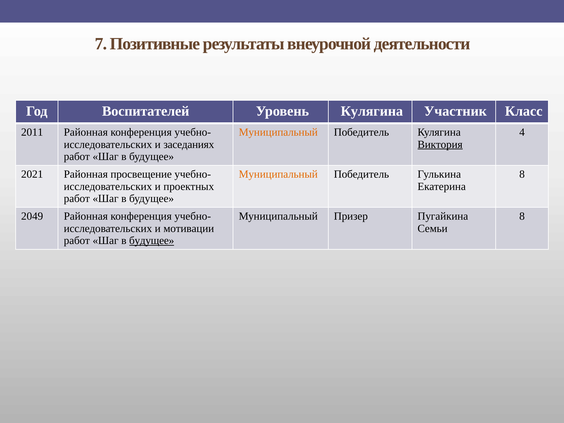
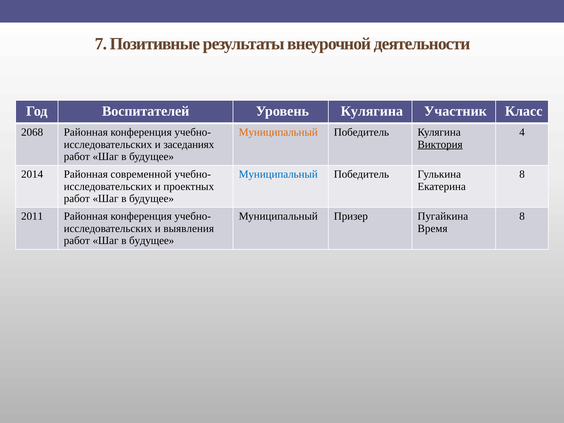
2011: 2011 -> 2068 (32, 132)
2021: 2021 -> 2014 (32, 174)
просвещение: просвещение -> современной (141, 174)
Муниципальный colour: orange -> blue (278, 174)
2049: 2049 -> 2011 (32, 216)
мотивации: мотивации -> выявления (189, 228)
Семьи: Семьи -> Время (433, 228)
будущее underline: present -> none (152, 241)
